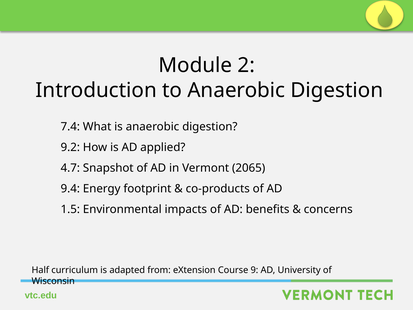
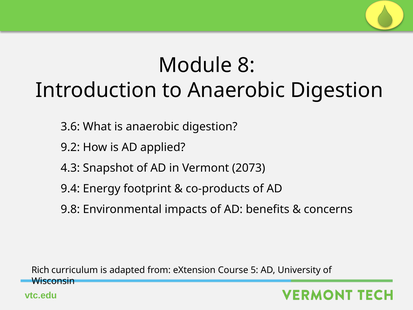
2: 2 -> 8 (246, 65)
7.4: 7.4 -> 3.6 (70, 127)
4.7: 4.7 -> 4.3 (70, 168)
2065: 2065 -> 2073 (249, 168)
1.5: 1.5 -> 9.8 (70, 209)
Half: Half -> Rich (40, 270)
9: 9 -> 5 (254, 270)
